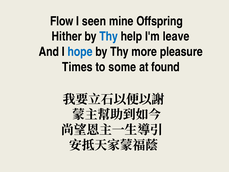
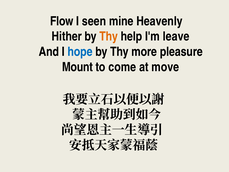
Offspring: Offspring -> Heavenly (159, 21)
Thy colour: blue -> orange (109, 36)
Times: Times -> Mount (77, 67)
some: some -> come (122, 67)
found: found -> move (165, 67)
